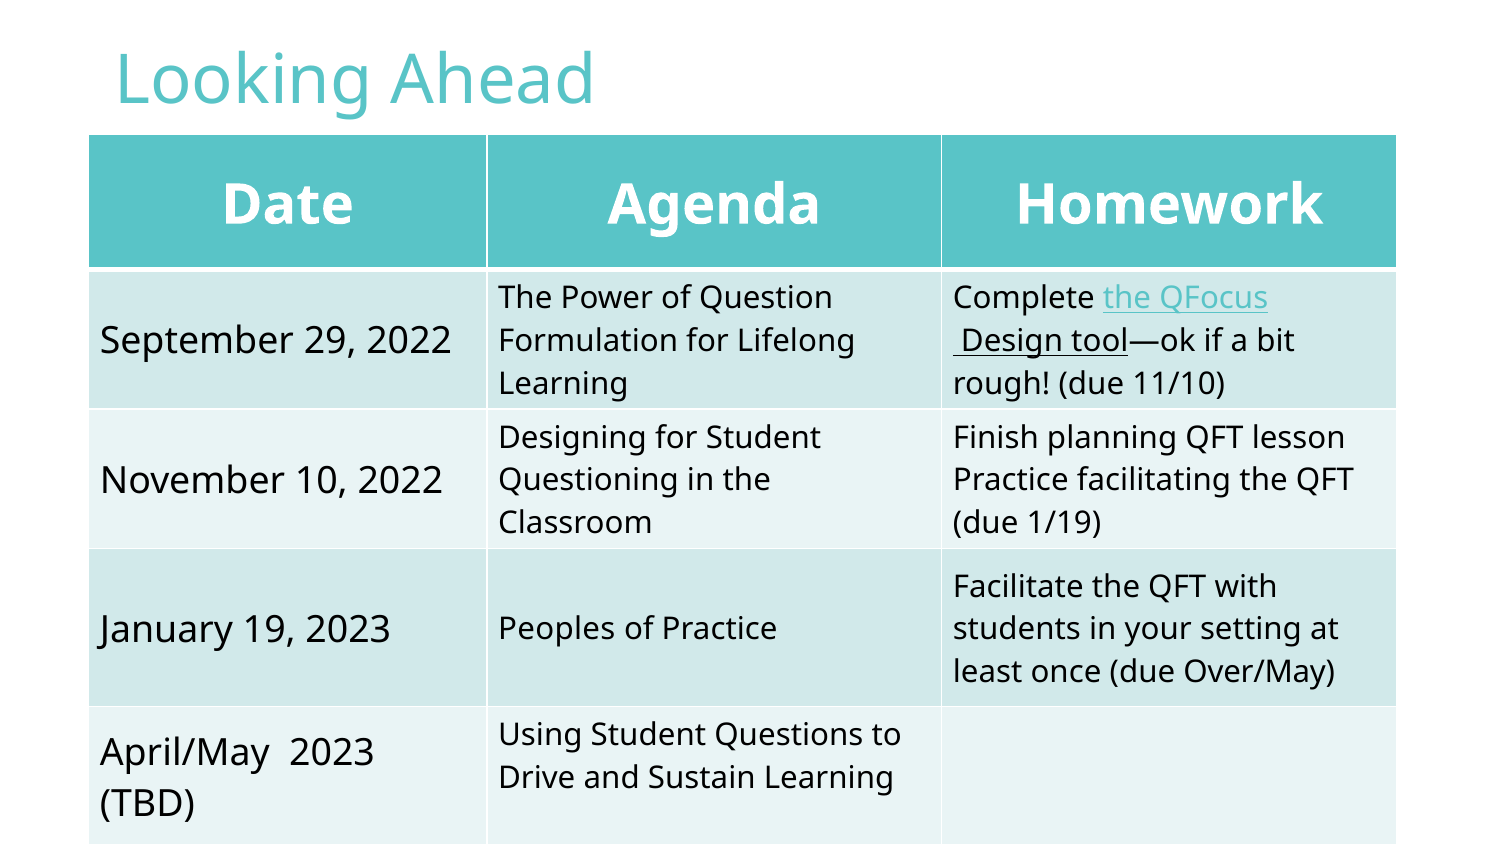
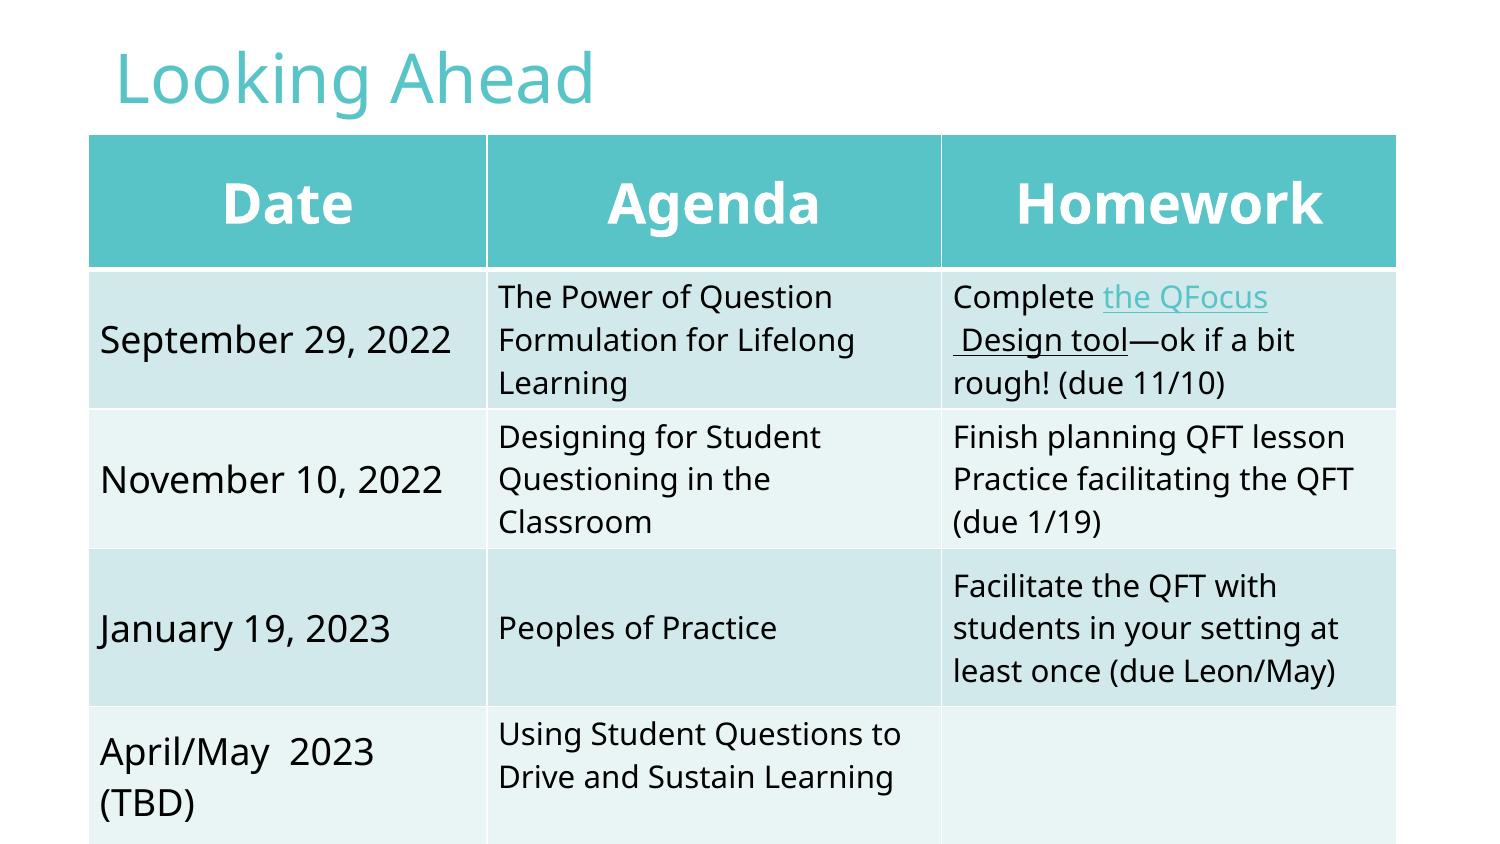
Over/May: Over/May -> Leon/May (1259, 672)
